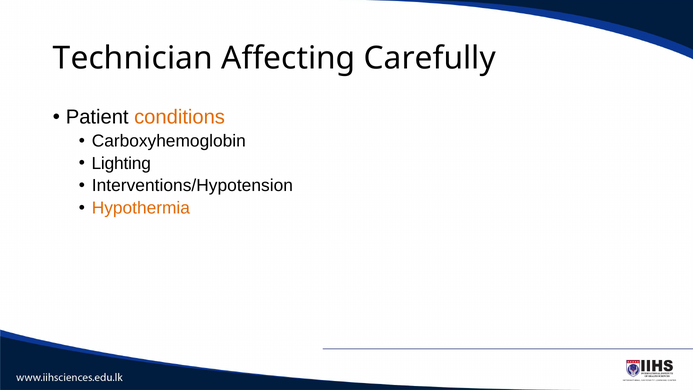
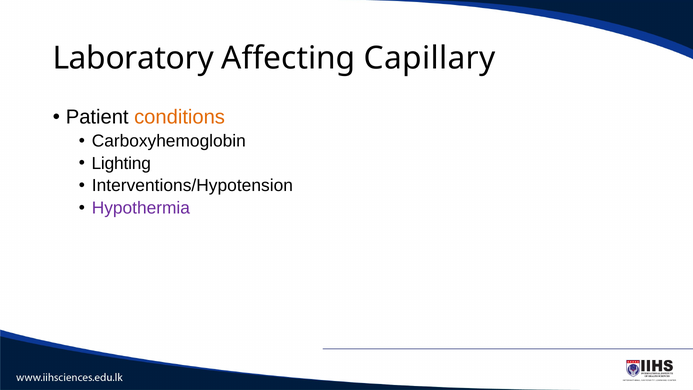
Technician: Technician -> Laboratory (133, 58)
Carefully: Carefully -> Capillary (430, 58)
Hypothermia colour: orange -> purple (141, 208)
